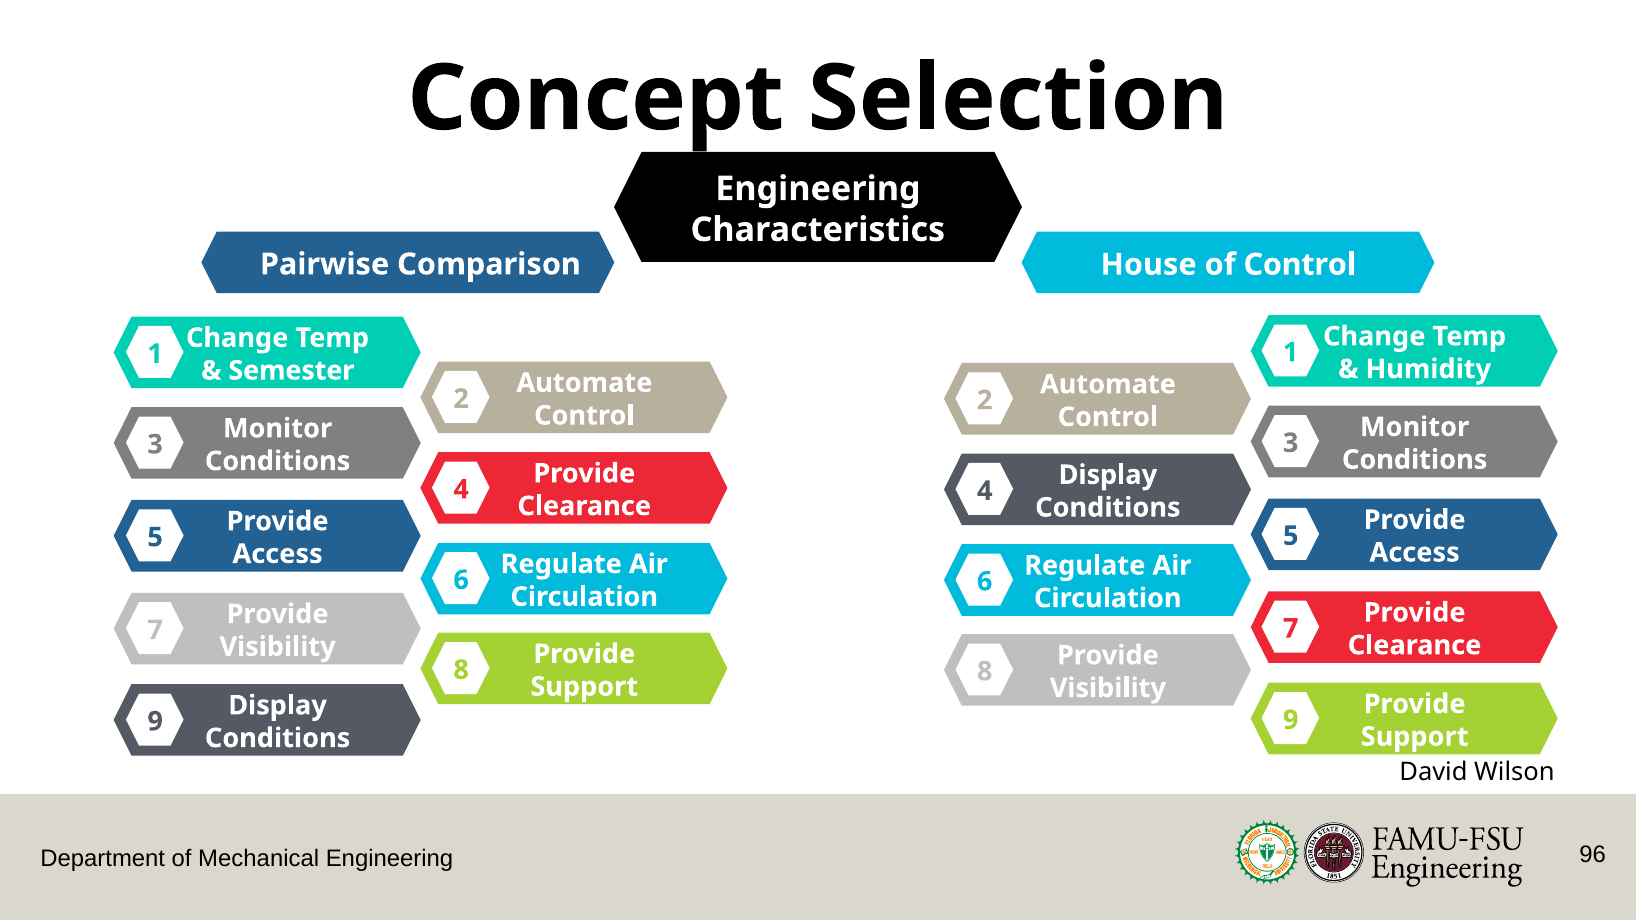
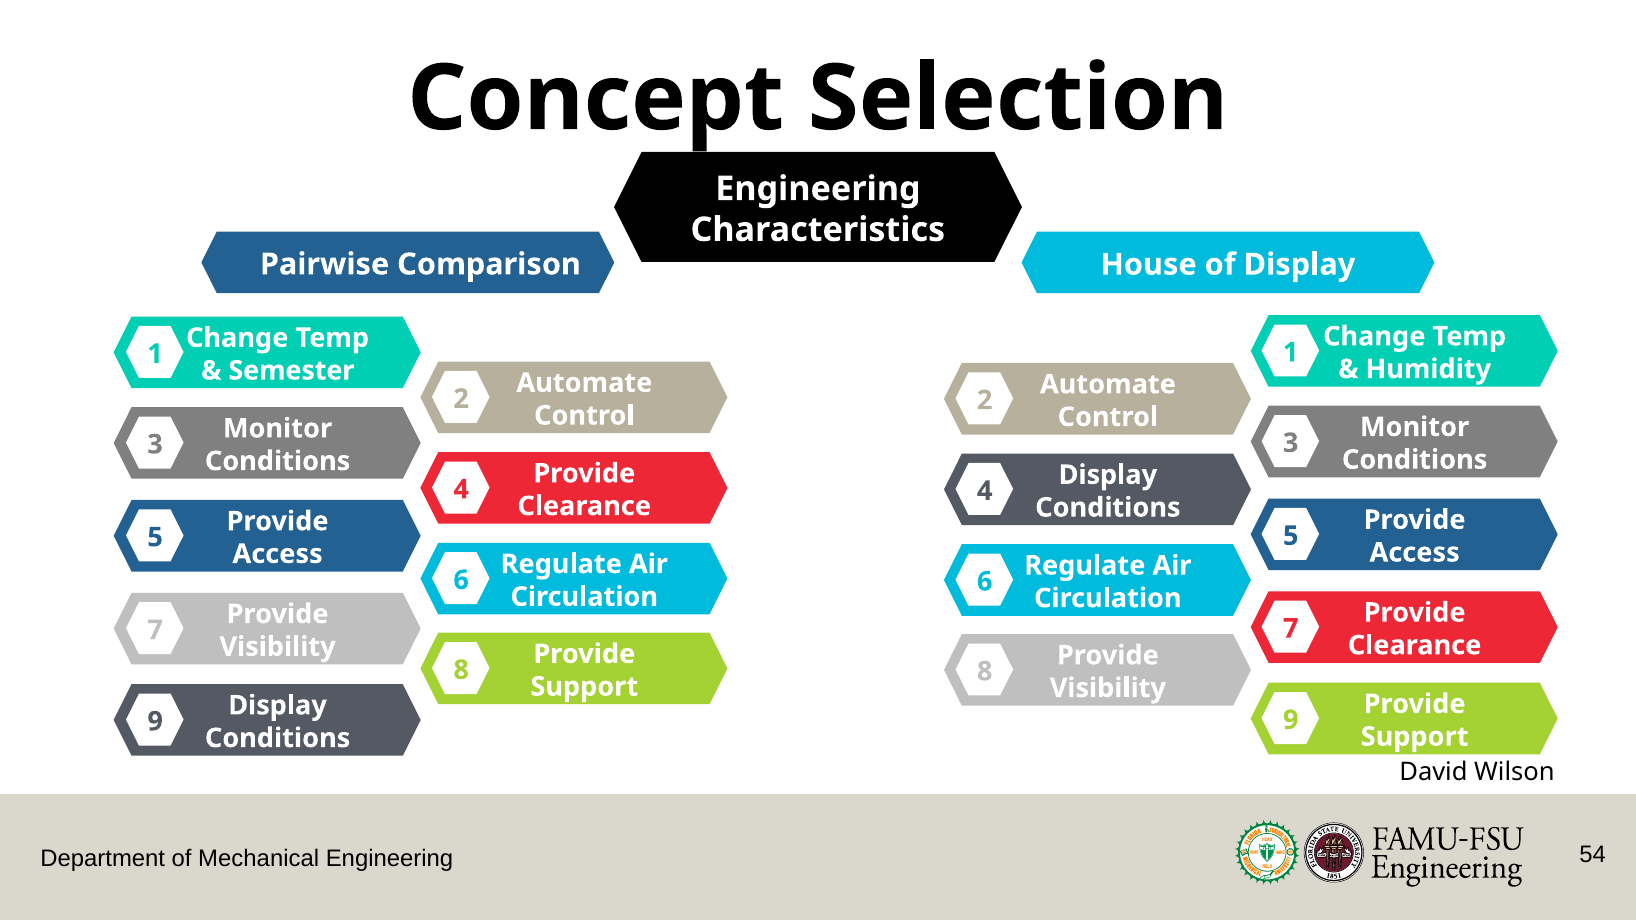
of Control: Control -> Display (1299, 265)
96: 96 -> 54 (1593, 855)
